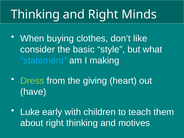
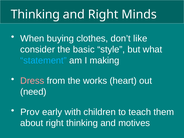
Dress colour: light green -> pink (32, 81)
giving: giving -> works (95, 81)
have: have -> need (33, 92)
Luke: Luke -> Prov (30, 112)
